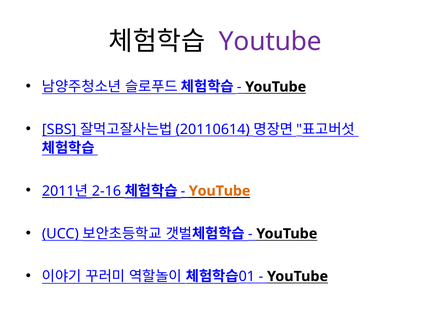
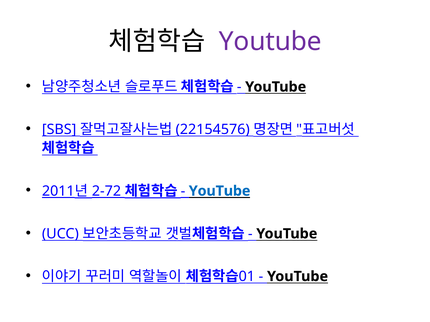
20110614: 20110614 -> 22154576 (213, 130)
2-16: 2-16 -> 2-72 (106, 191)
YouTube colour: orange -> blue (220, 191)
